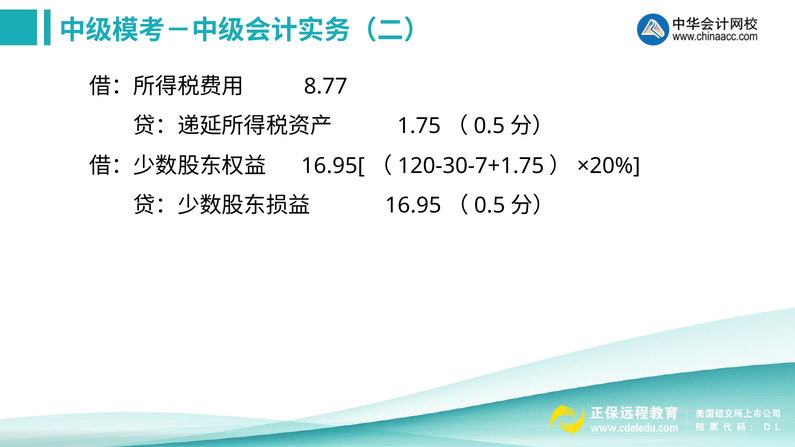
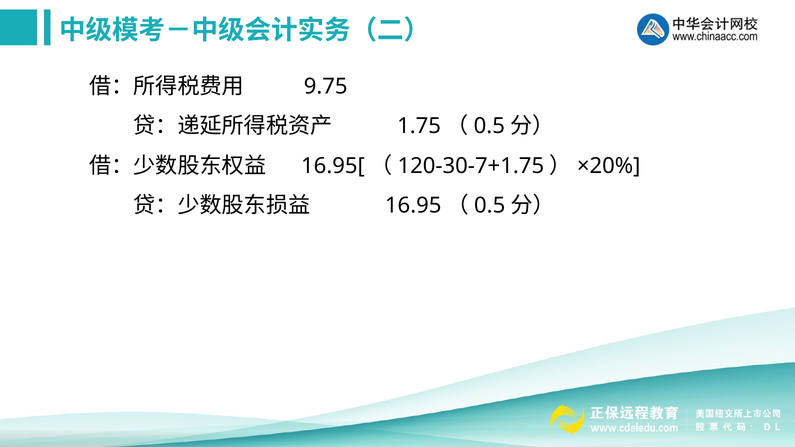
8.77: 8.77 -> 9.75 (326, 86)
